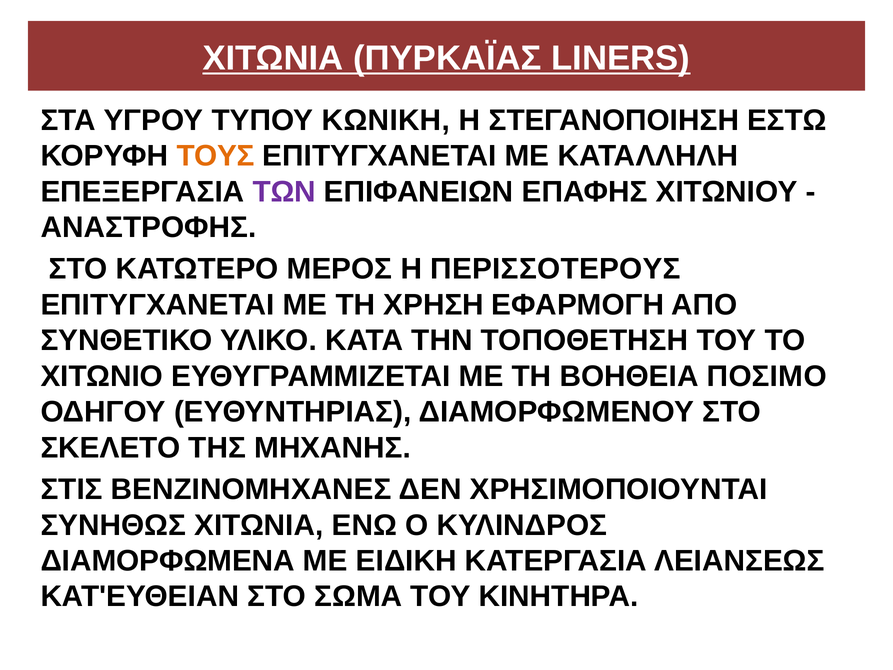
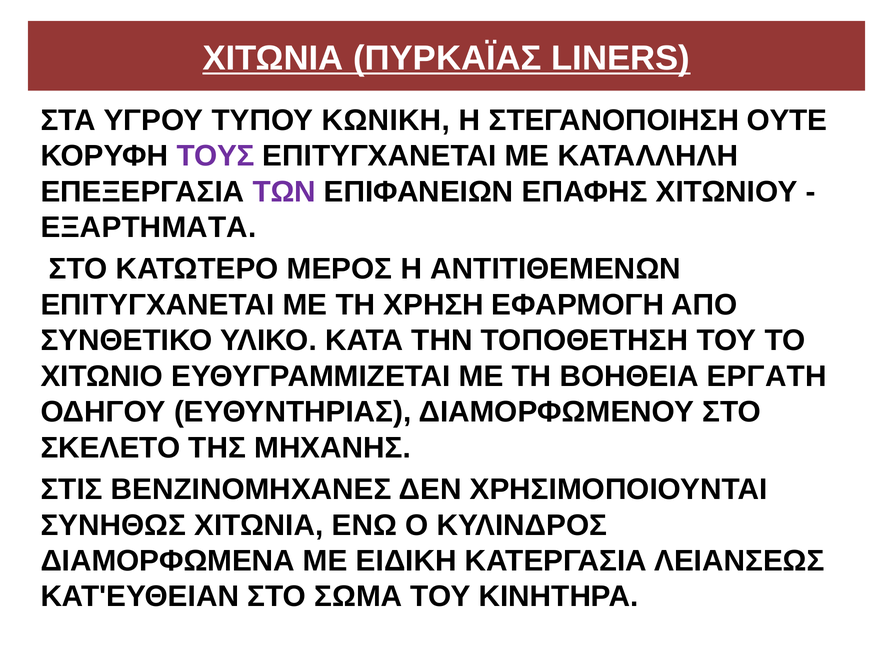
ΕΣΤΩ: ΕΣΤΩ -> ΟΥΤΕ (787, 120)
ΤΟΥΣ colour: orange -> purple (216, 156)
ΑΝΑΣΤΡΟΦΗΣ: ΑΝΑΣΤΡΟΦΗΣ -> ΕΞΑΡΤΗΜΑΤΑ (148, 227)
ΠΕΡΙΣΣΟΤΕΡΟΥΣ: ΠΕΡΙΣΣΟΤΕΡΟΥΣ -> ΑΝΤΙΤΙΘΕΜΕΝΩΝ (556, 269)
ΠΟΣΙΜΟ: ΠΟΣΙΜΟ -> ΕΡΓΑΤΗ (767, 376)
